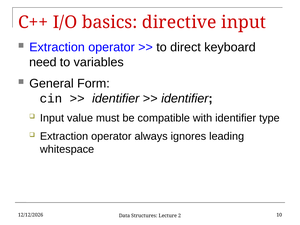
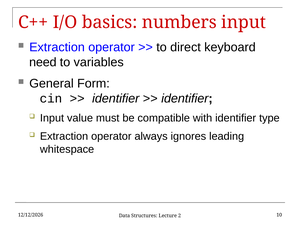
directive: directive -> numbers (179, 22)
